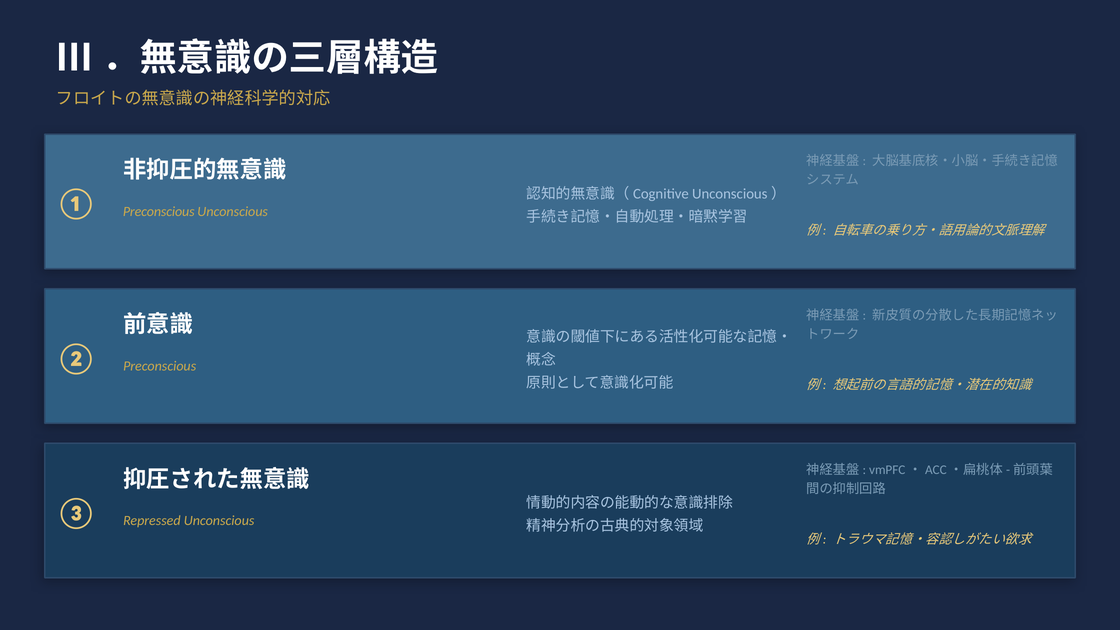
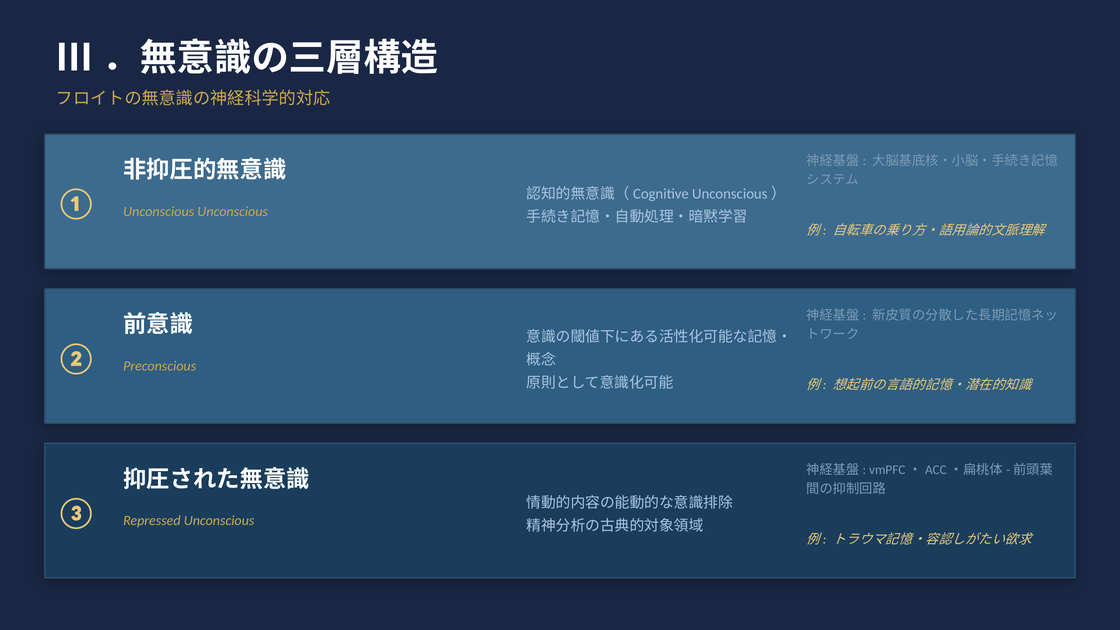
Preconscious: Preconscious -> Unconscious (159, 211)
